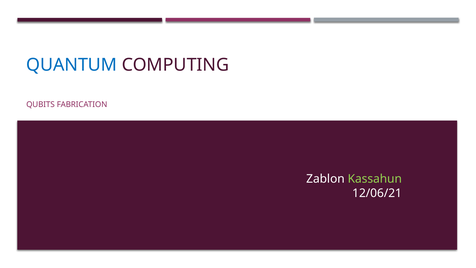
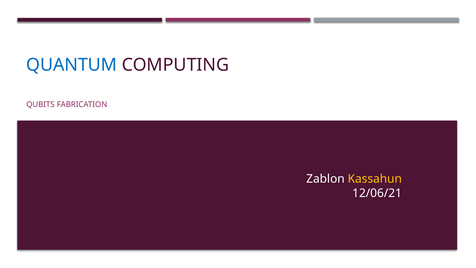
Kassahun colour: light green -> yellow (375, 179)
